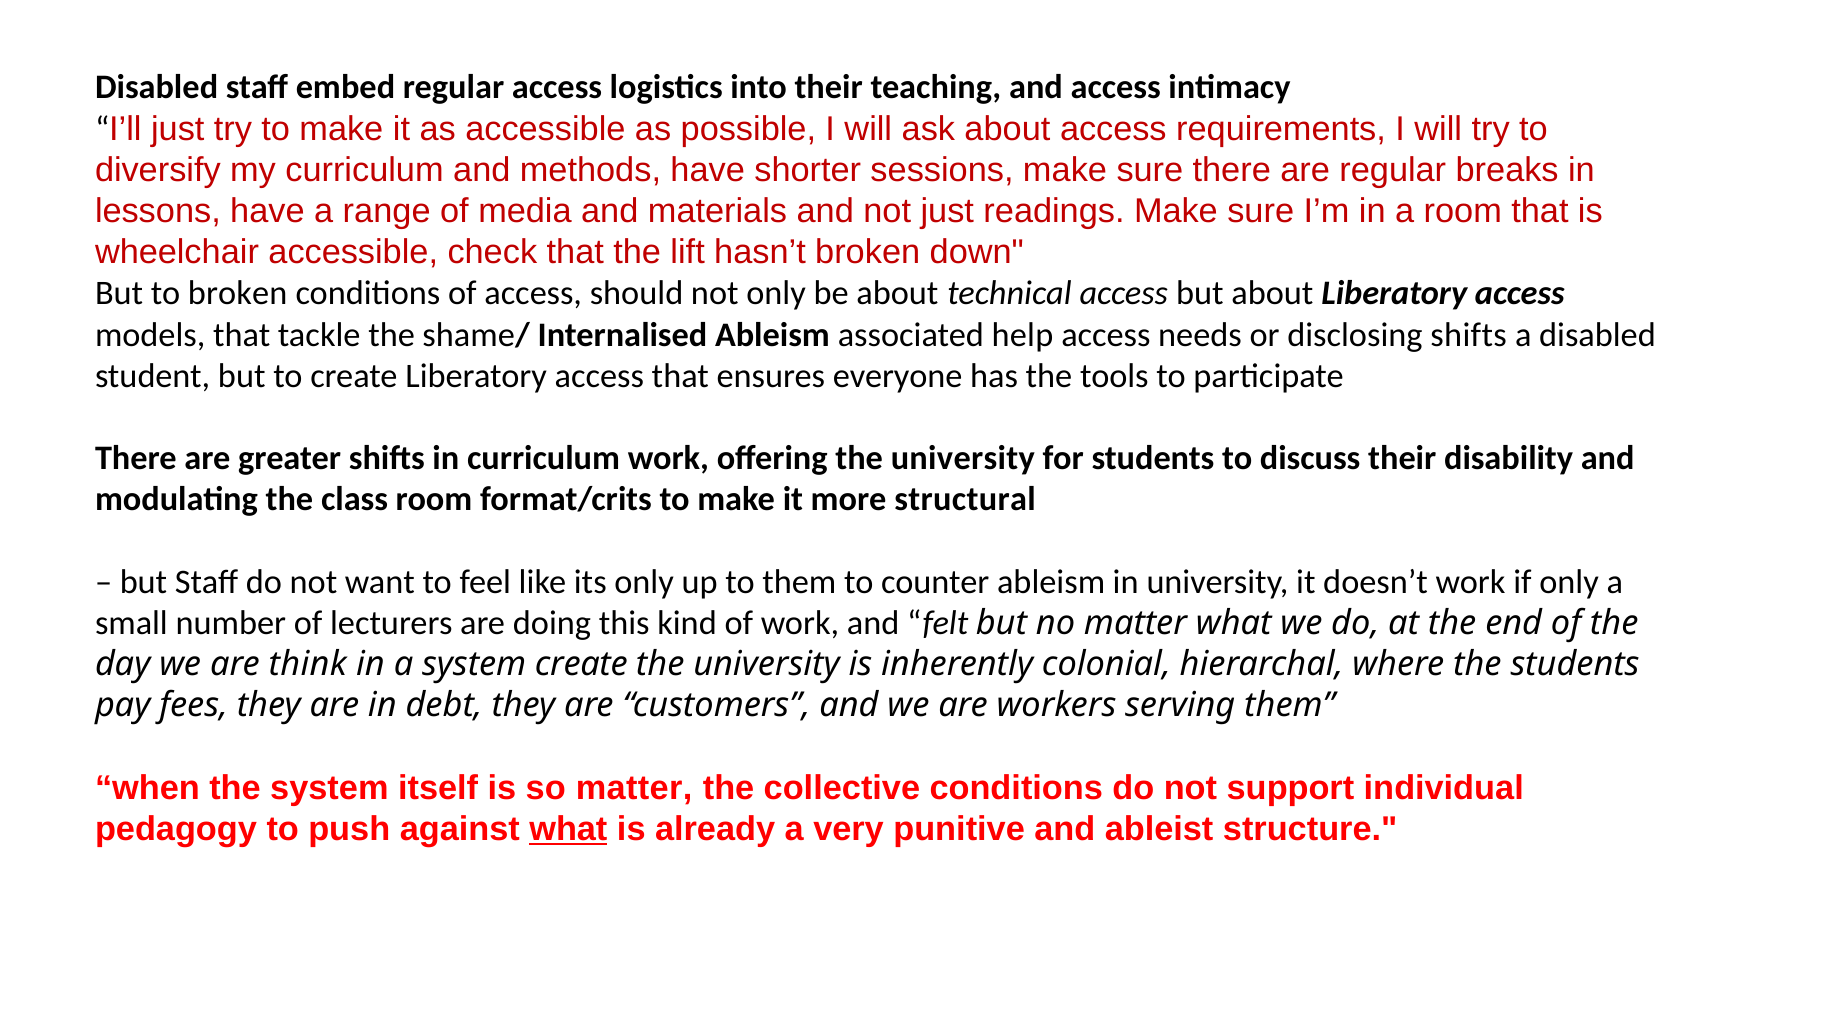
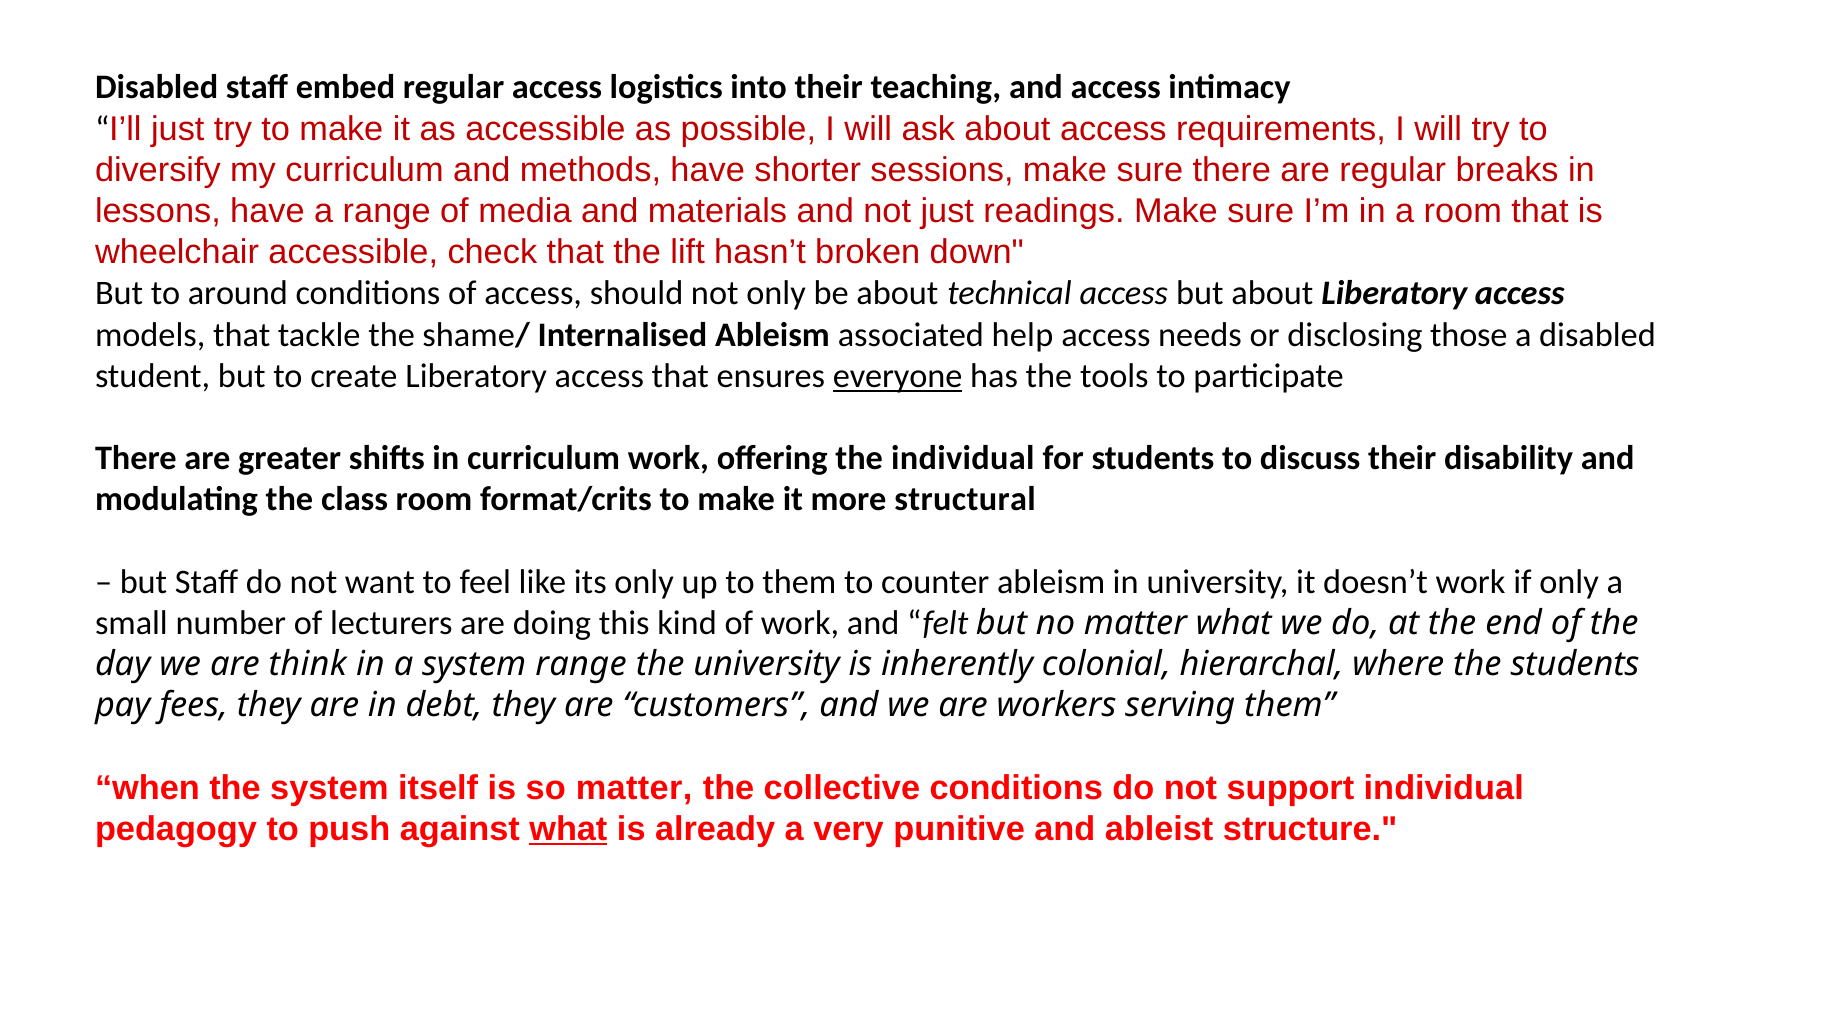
to broken: broken -> around (238, 294)
disclosing shifts: shifts -> those (1469, 335)
everyone underline: none -> present (898, 376)
offering the university: university -> individual (963, 458)
system create: create -> range (581, 664)
